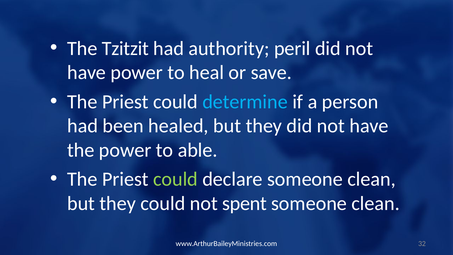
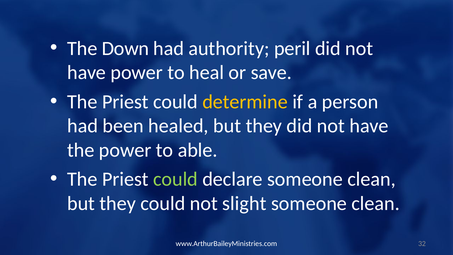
Tzitzit: Tzitzit -> Down (125, 48)
determine colour: light blue -> yellow (245, 102)
spent: spent -> slight (244, 203)
